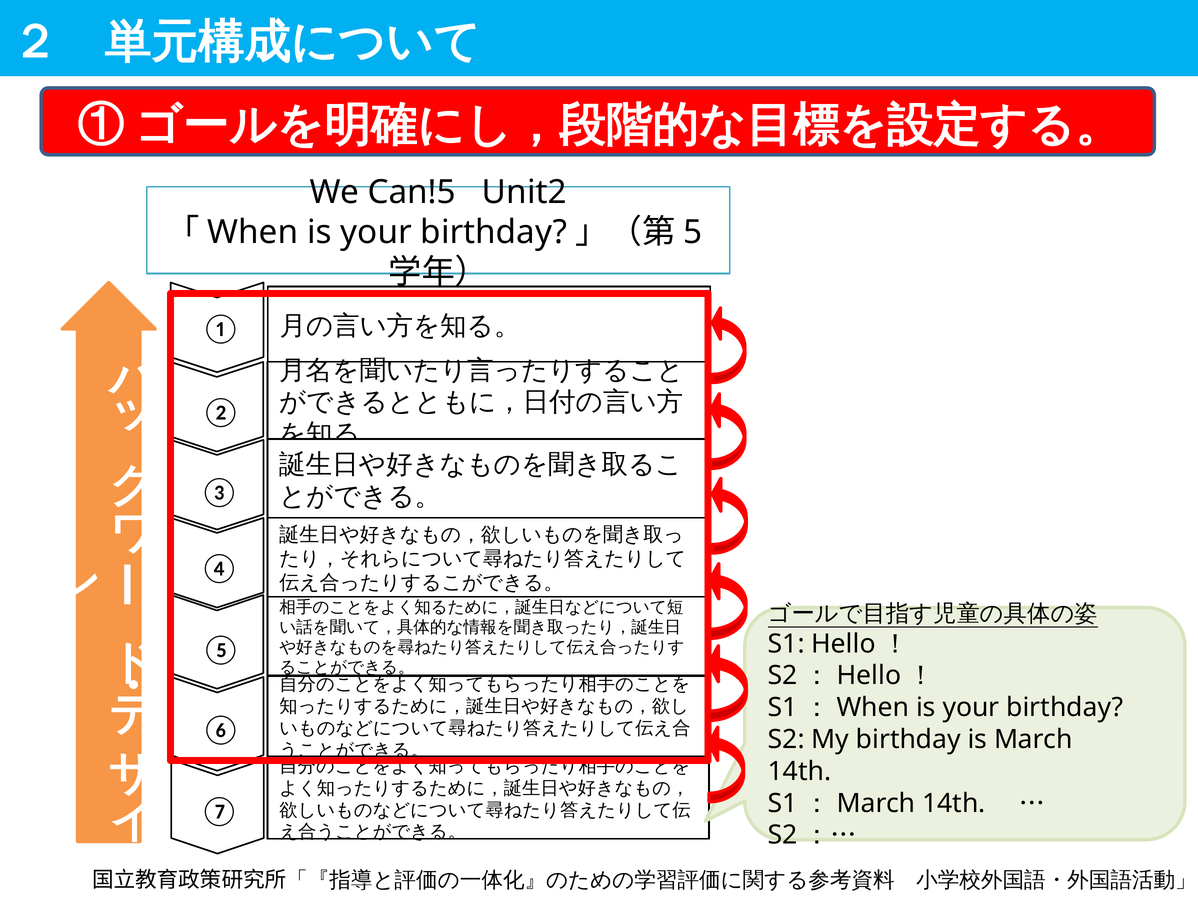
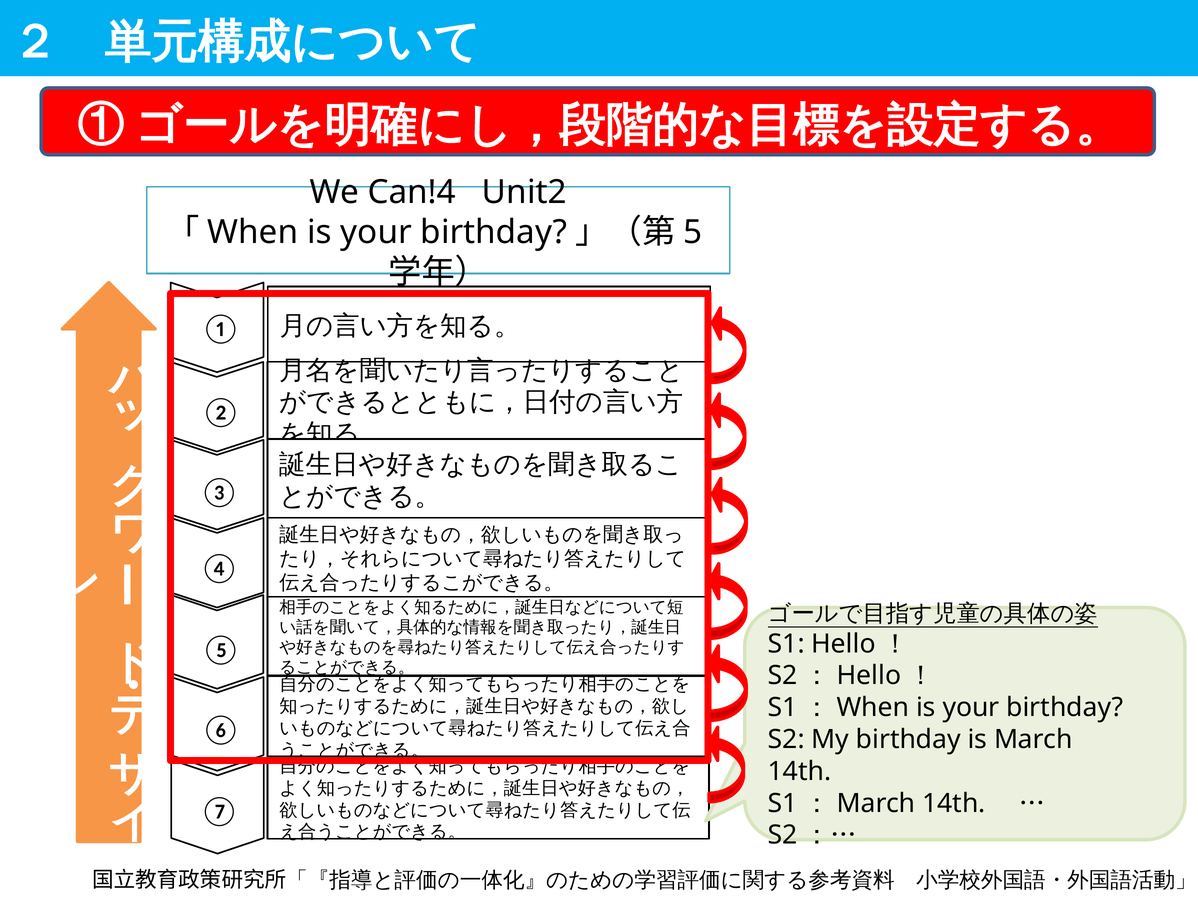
Can!5: Can!5 -> Can!4 (412, 193)
